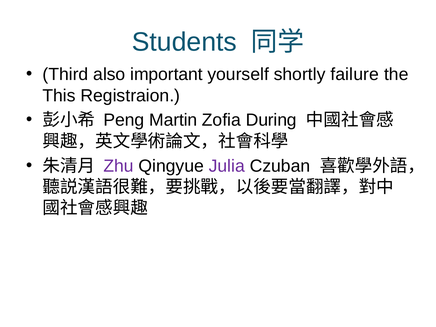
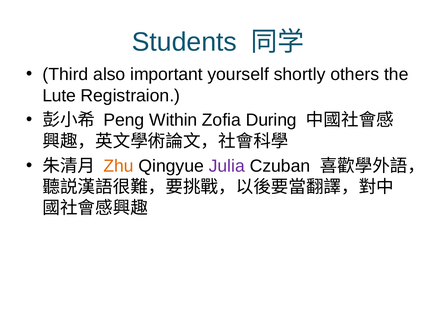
failure: failure -> others (355, 74)
This: This -> Lute (59, 96)
Martin: Martin -> Within (173, 120)
Zhu colour: purple -> orange (119, 166)
